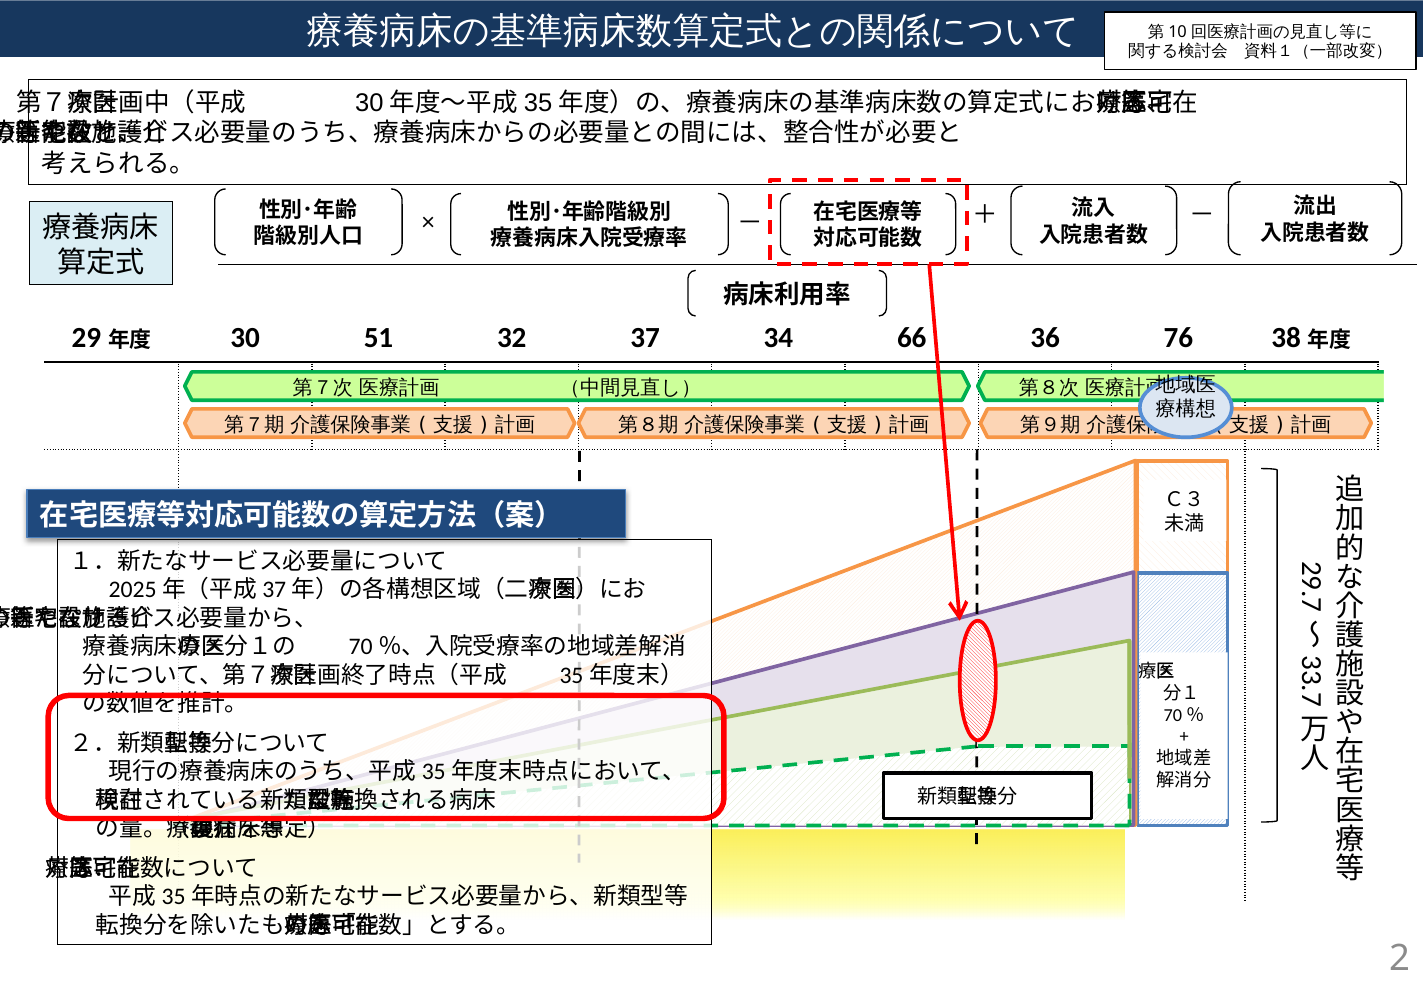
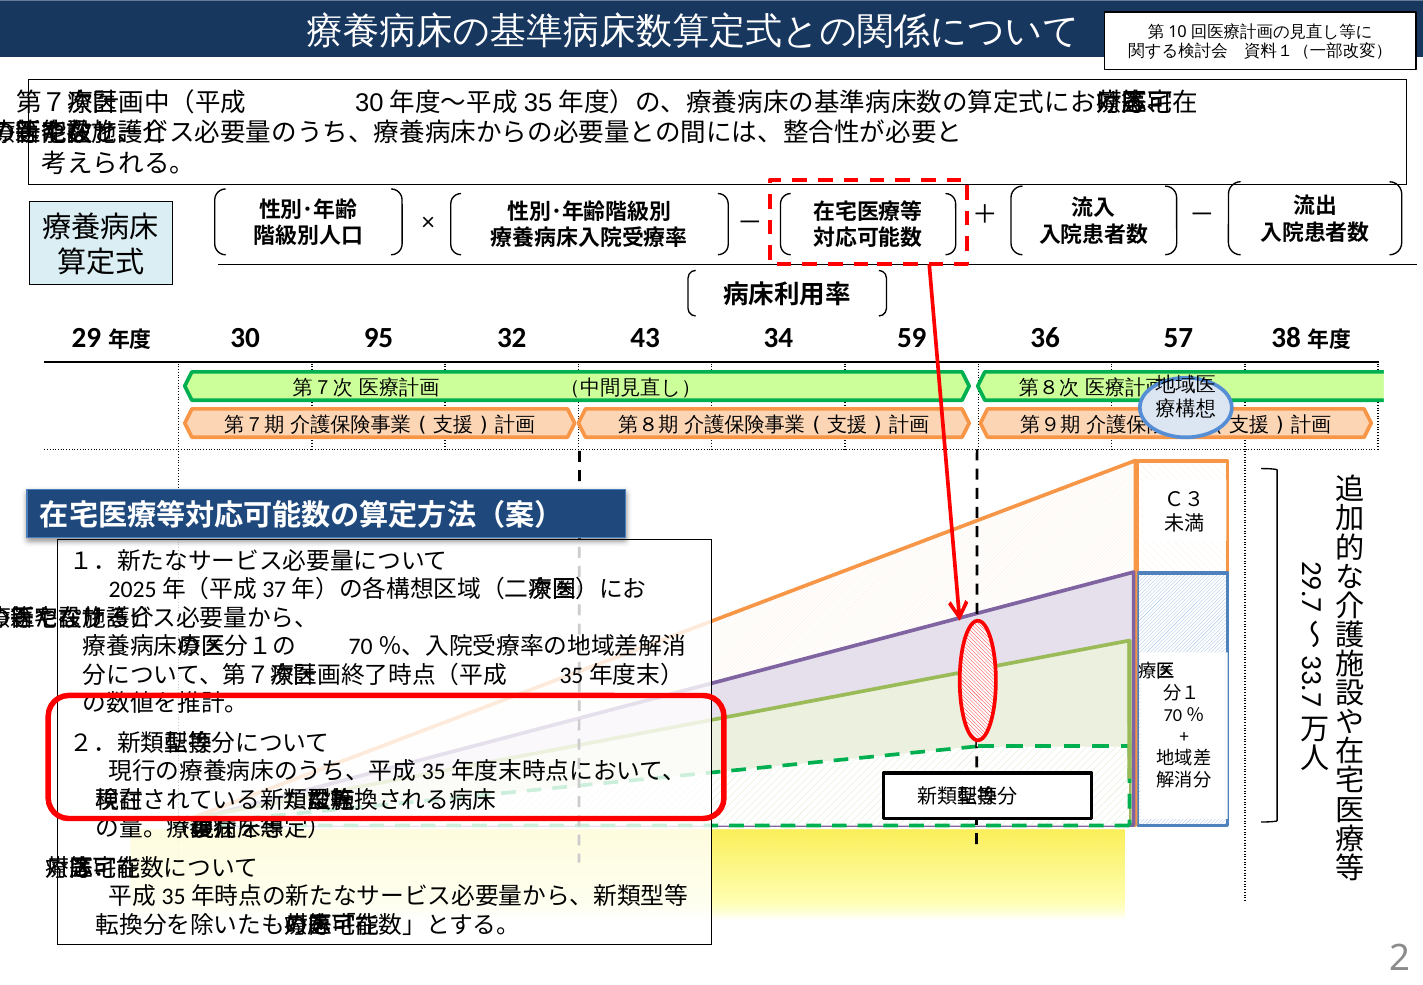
51: 51 -> 95 (378, 338)
37: 37 -> 43 (645, 338)
66: 66 -> 59 (912, 338)
76: 76 -> 57 (1178, 338)
